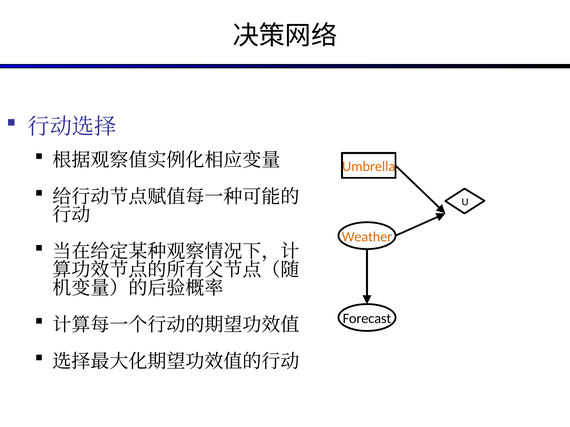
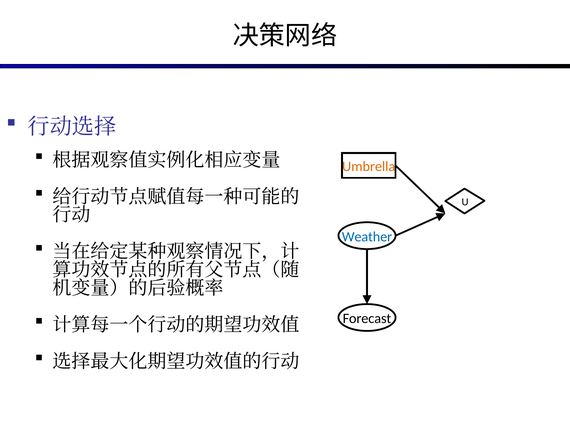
Weather colour: orange -> blue (367, 237)
